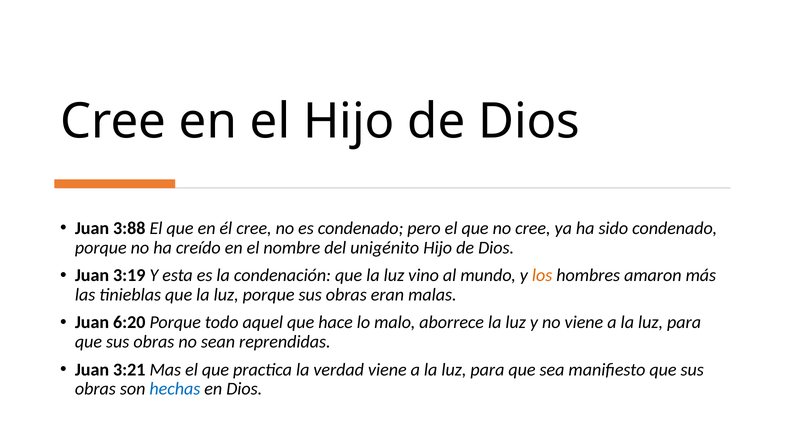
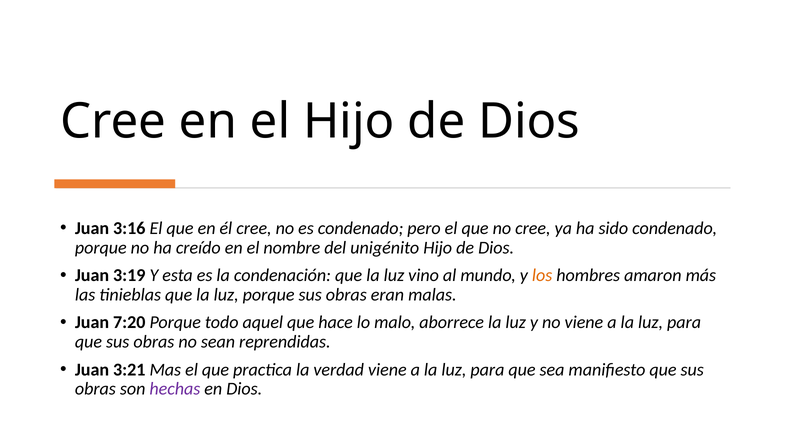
3:88: 3:88 -> 3:16 (129, 228)
6:20: 6:20 -> 7:20 (129, 322)
hechas colour: blue -> purple (175, 389)
